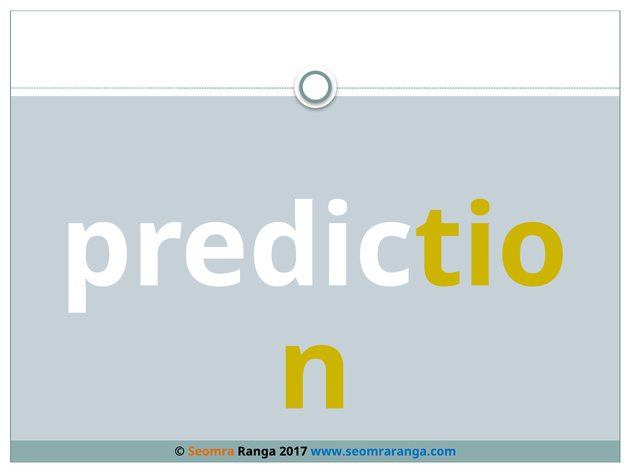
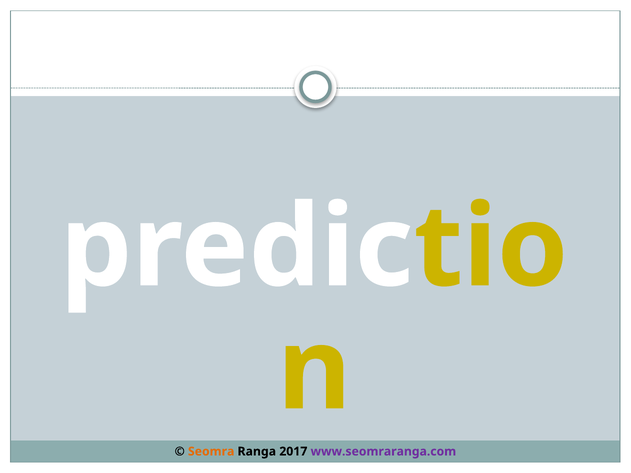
www.seomraranga.com colour: blue -> purple (383, 452)
